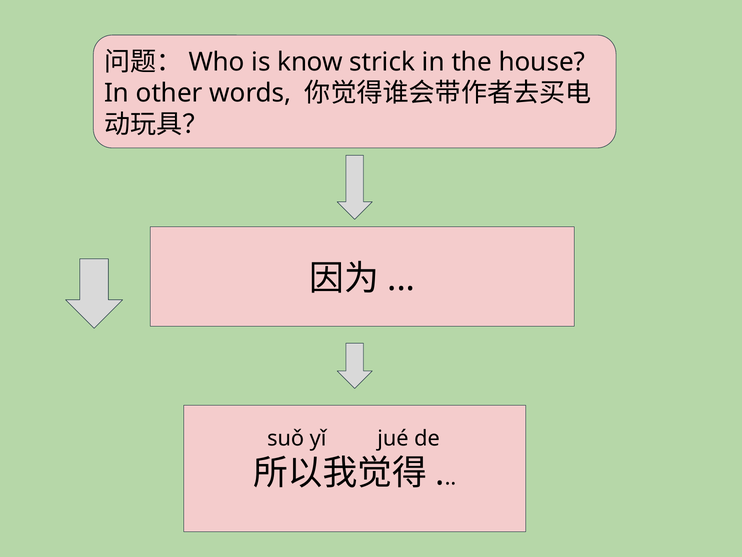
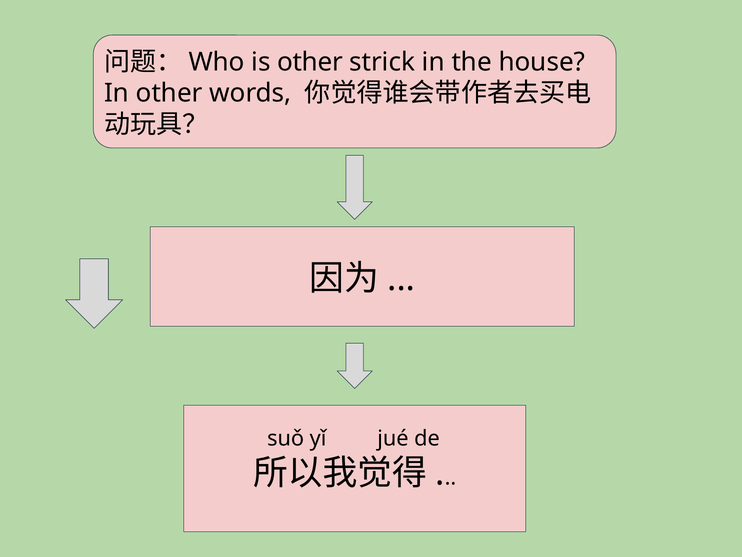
is know: know -> other (310, 62)
